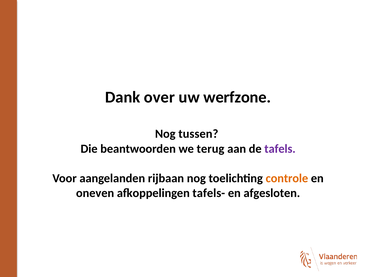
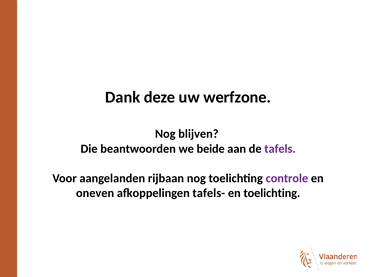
over: over -> deze (160, 97)
tussen: tussen -> blijven (198, 134)
terug: terug -> beide (211, 149)
controle colour: orange -> purple (287, 178)
en afgesloten: afgesloten -> toelichting (272, 193)
